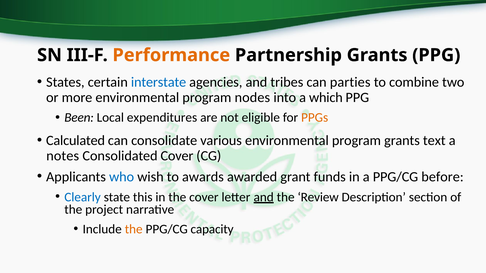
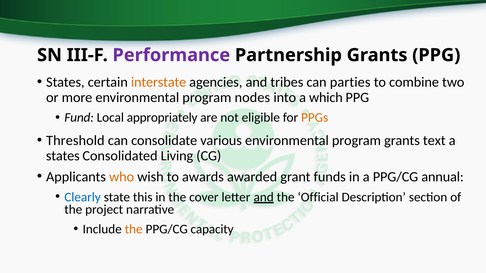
Performance colour: orange -> purple (171, 55)
interstate colour: blue -> orange (159, 82)
Been: Been -> Fund (79, 118)
expenditures: expenditures -> appropriately (162, 118)
Calculated: Calculated -> Threshold (75, 141)
notes: notes -> states (63, 156)
Consolidated Cover: Cover -> Living (177, 156)
who colour: blue -> orange (122, 177)
before: before -> annual (443, 177)
Review: Review -> Official (318, 197)
